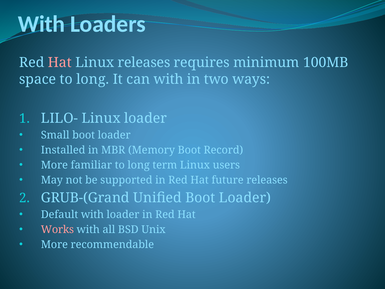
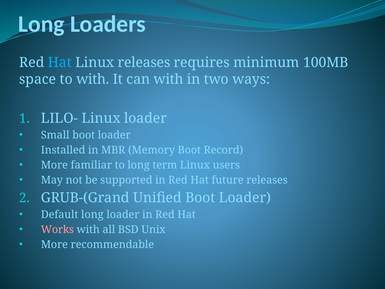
With: With -> Long (41, 24)
Hat colour: pink -> light blue (60, 63)
space to long: long -> with (93, 79)
Default with: with -> long (92, 214)
